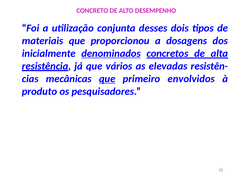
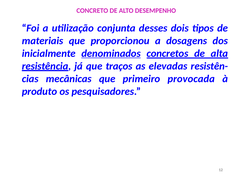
vários: vários -> traços (119, 66)
que underline: present -> none (107, 79)
envolvidos: envolvidos -> provocada (191, 79)
